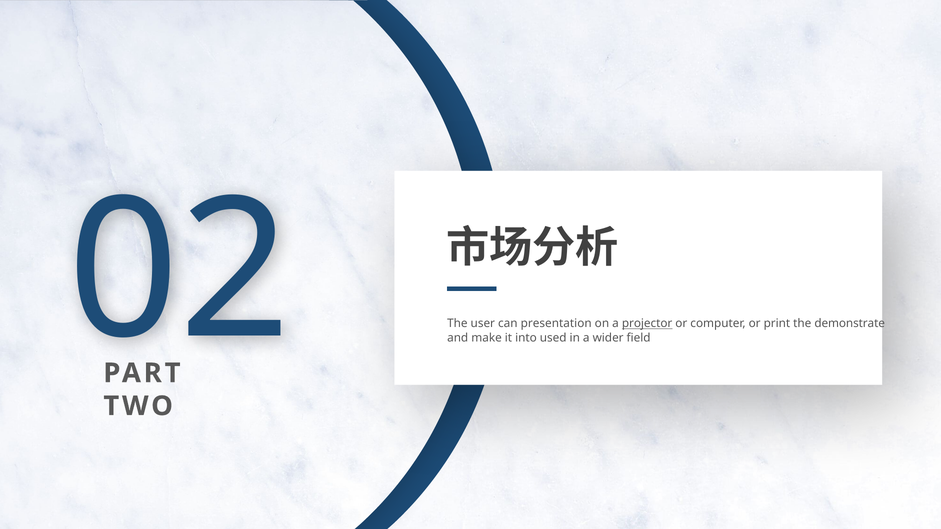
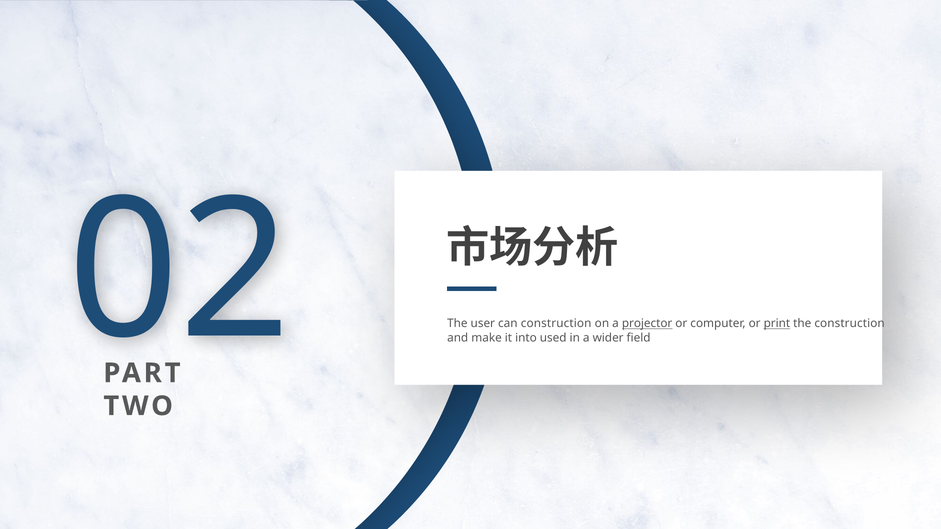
can presentation: presentation -> construction (556, 324)
print underline: none -> present (777, 324)
the demonstrate: demonstrate -> construction (850, 324)
